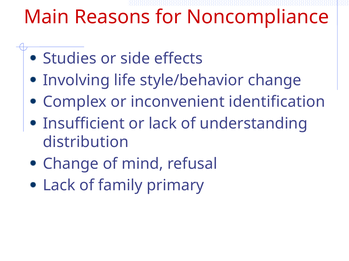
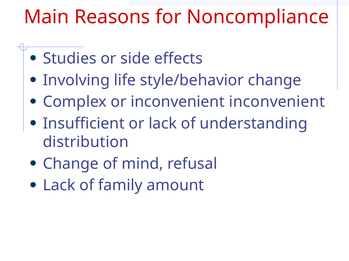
inconvenient identification: identification -> inconvenient (277, 102)
primary: primary -> amount (175, 186)
